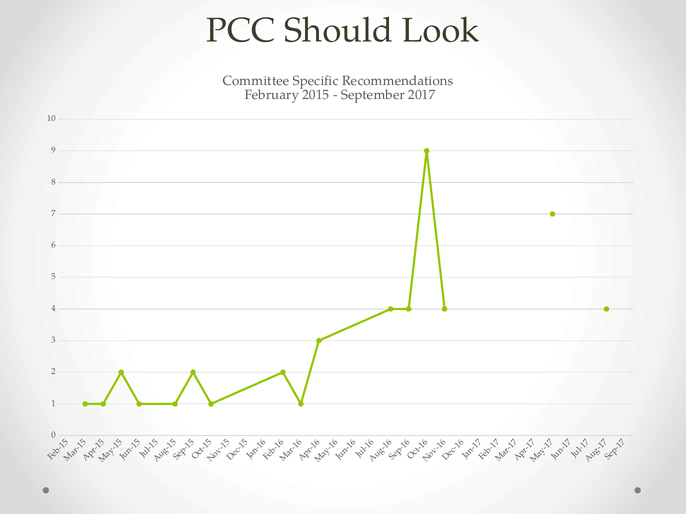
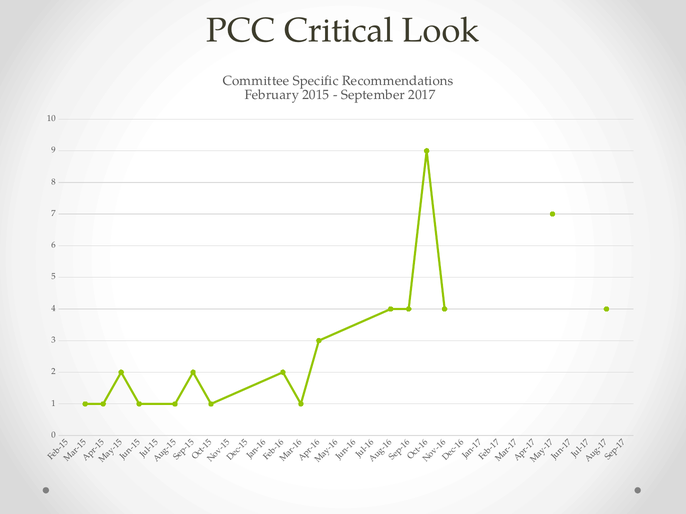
Should: Should -> Critical (339, 30)
